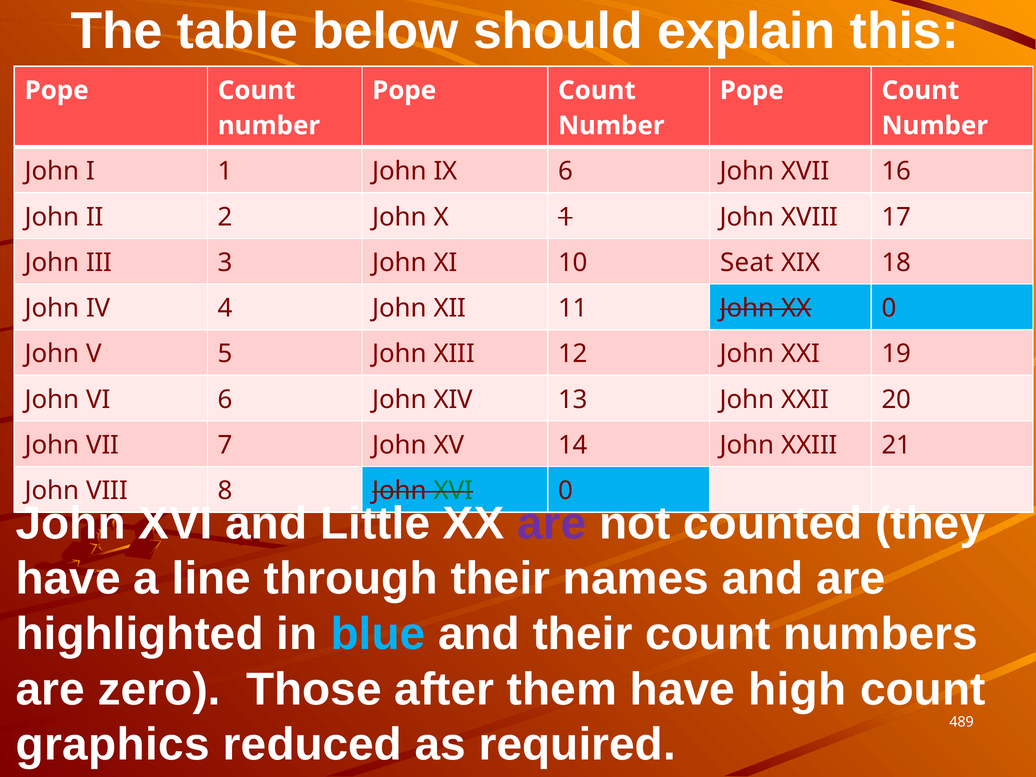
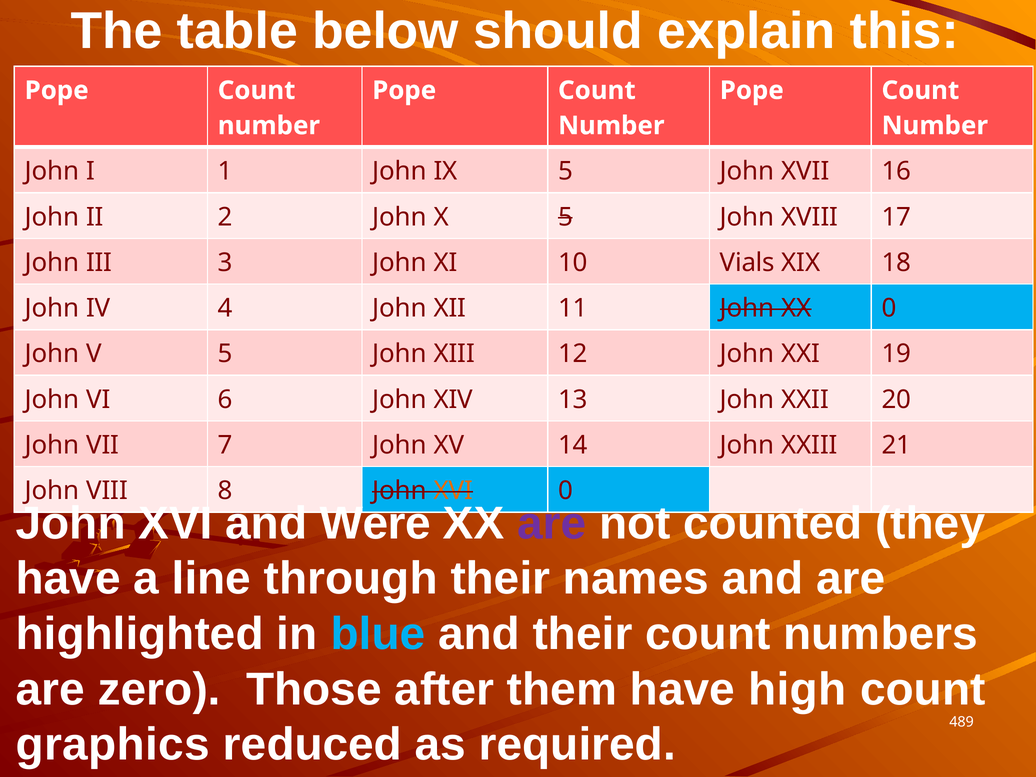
IX 6: 6 -> 5 (565, 171)
X 1: 1 -> 5 (565, 217)
Seat: Seat -> Vials (747, 263)
XVI colour: green -> orange (453, 491)
Little: Little -> Were (375, 524)
